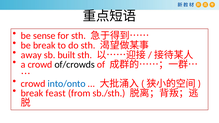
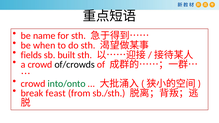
sense: sense -> name (44, 36)
be break: break -> when (44, 45)
away: away -> fields (31, 55)
into/onto colour: blue -> green (67, 84)
